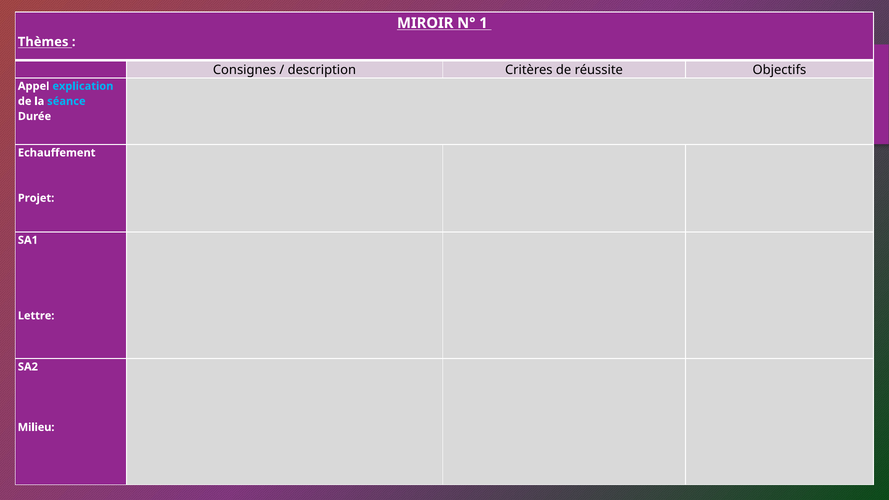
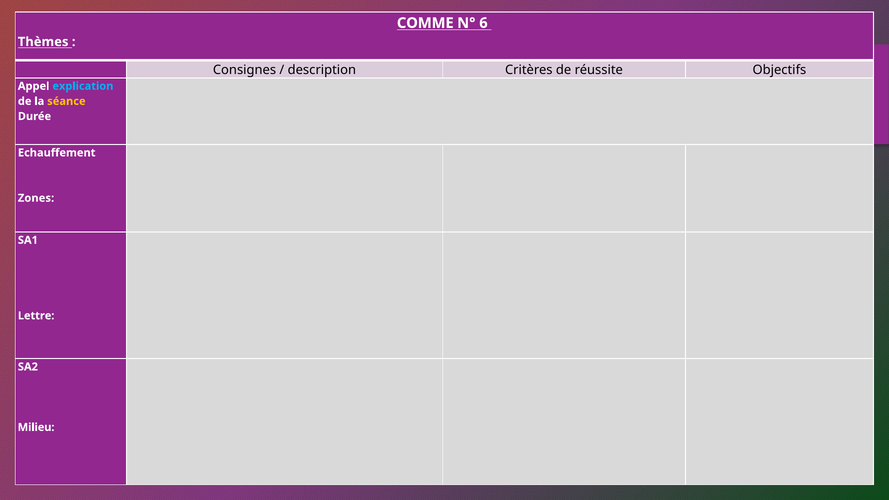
MIROIR: MIROIR -> COMME (425, 23)
1: 1 -> 6 (483, 23)
séance colour: light blue -> yellow (66, 101)
Projet: Projet -> Zones (36, 198)
